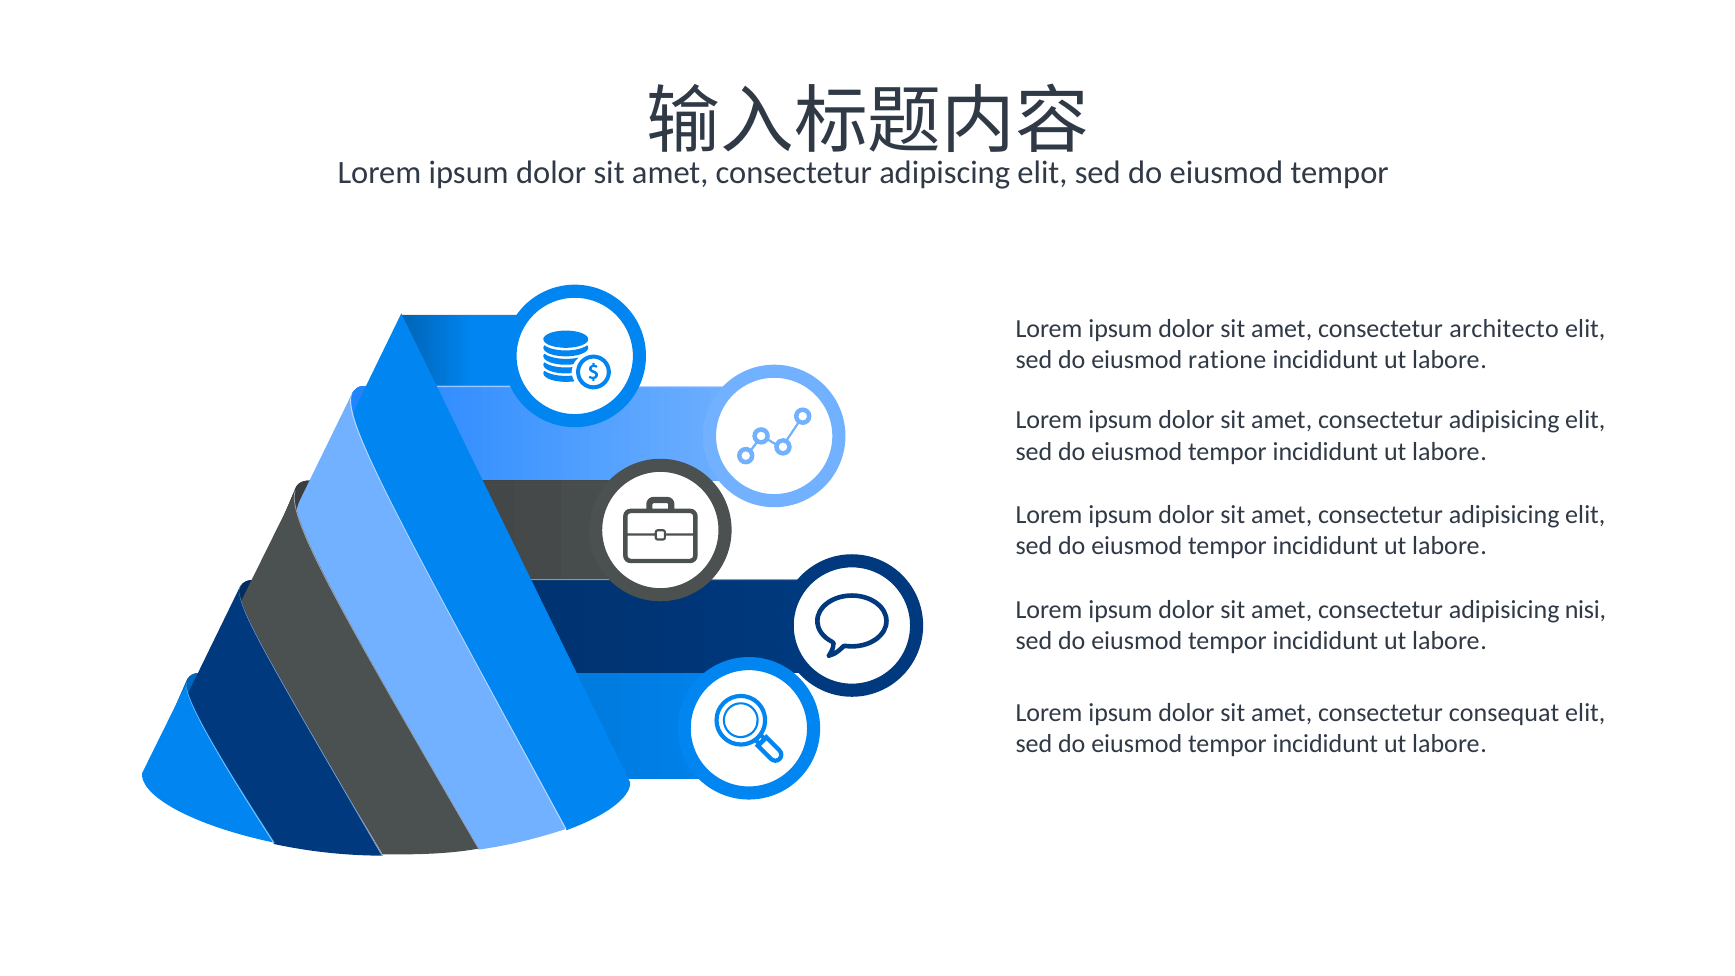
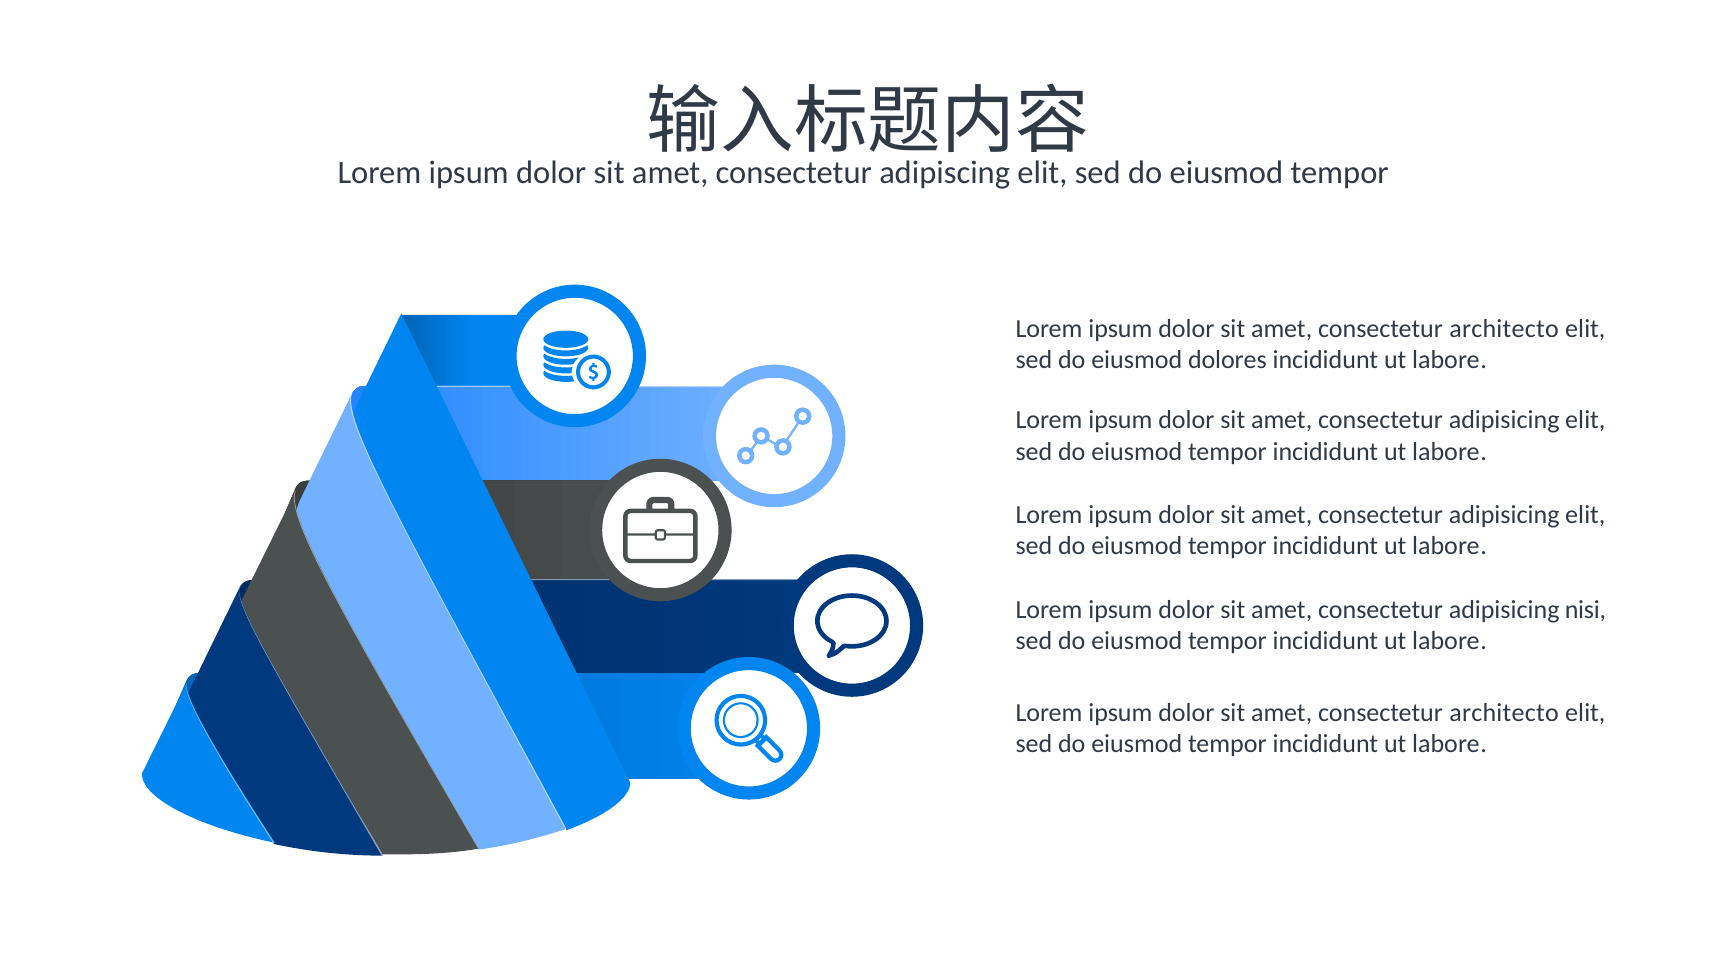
ratione: ratione -> dolores (1227, 360)
consequat: consequat -> architecto (1504, 713)
